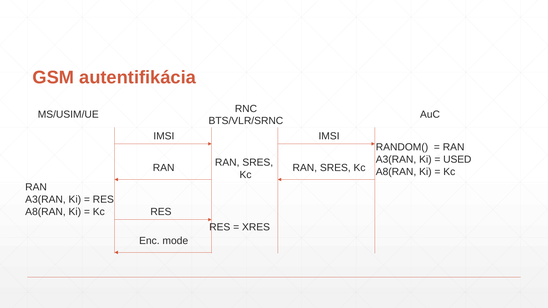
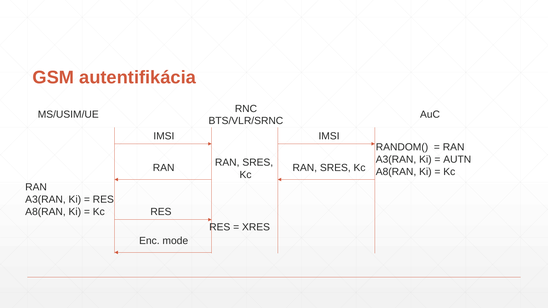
USED: USED -> AUTN (457, 160)
